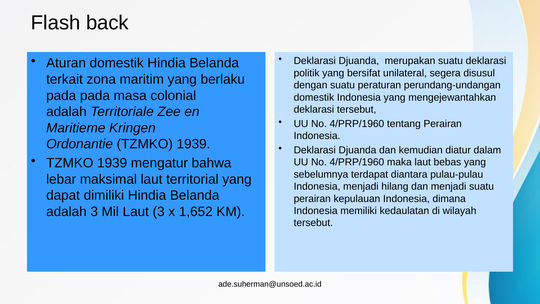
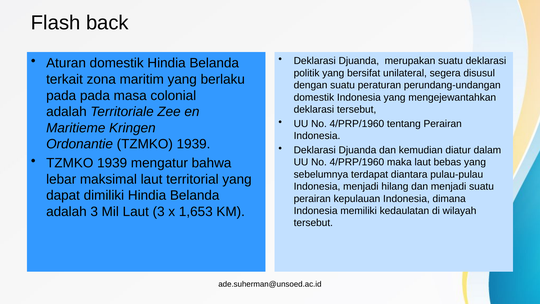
1,652: 1,652 -> 1,653 (196, 212)
